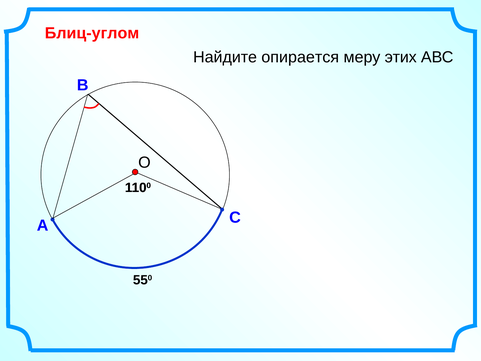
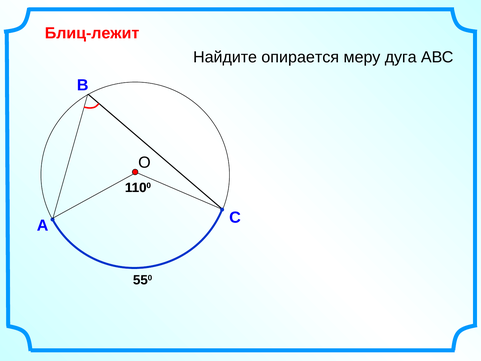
Блиц-углом: Блиц-углом -> Блиц-лежит (92, 33)
этих: этих -> дуга (401, 57)
